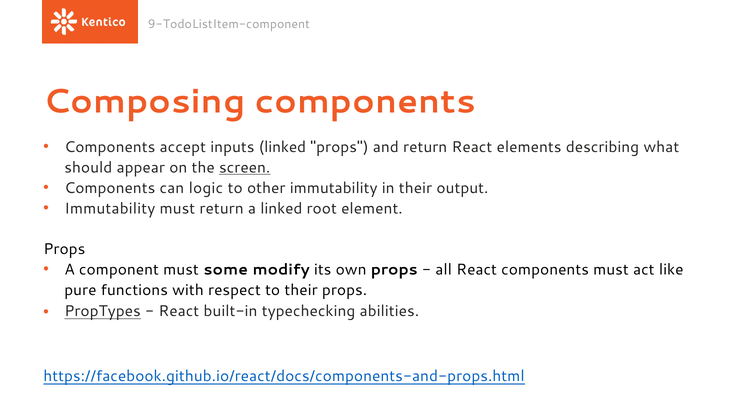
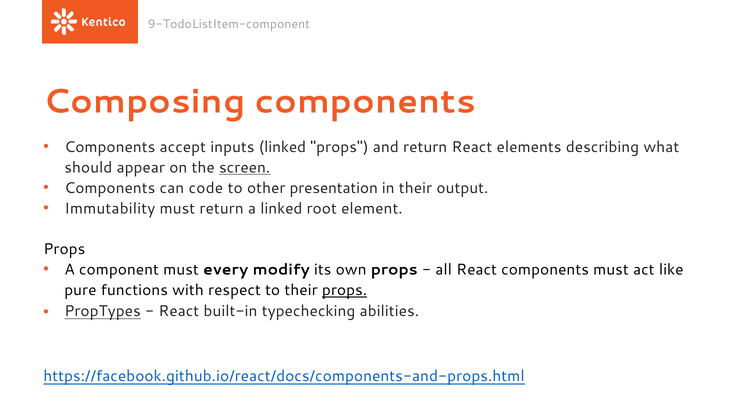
logic: logic -> code (206, 188)
other immutability: immutability -> presentation (334, 188)
some: some -> every (226, 270)
props underline: none -> present (345, 291)
